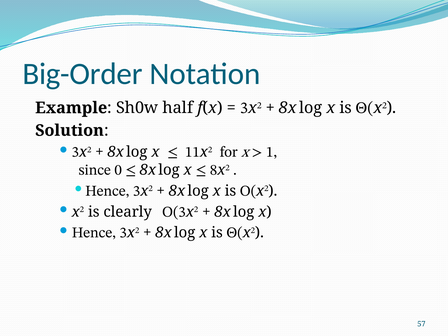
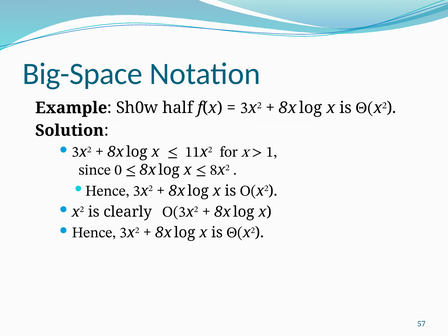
Big-Order: Big-Order -> Big-Space (82, 74)
